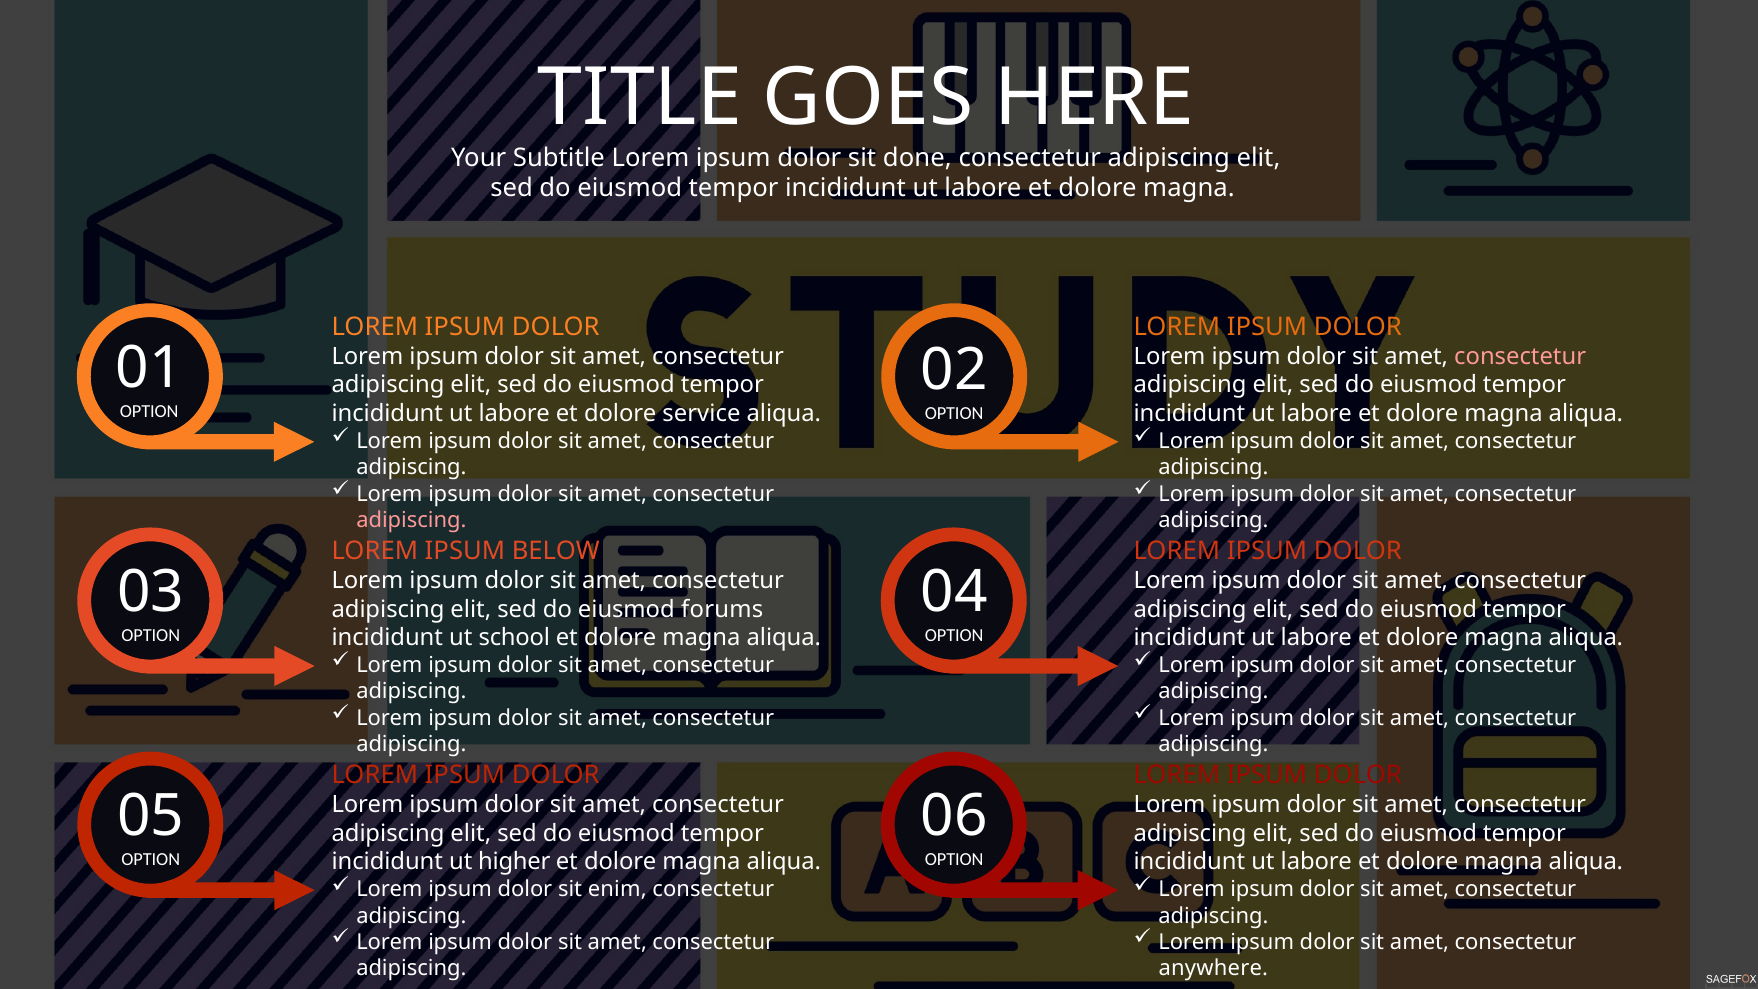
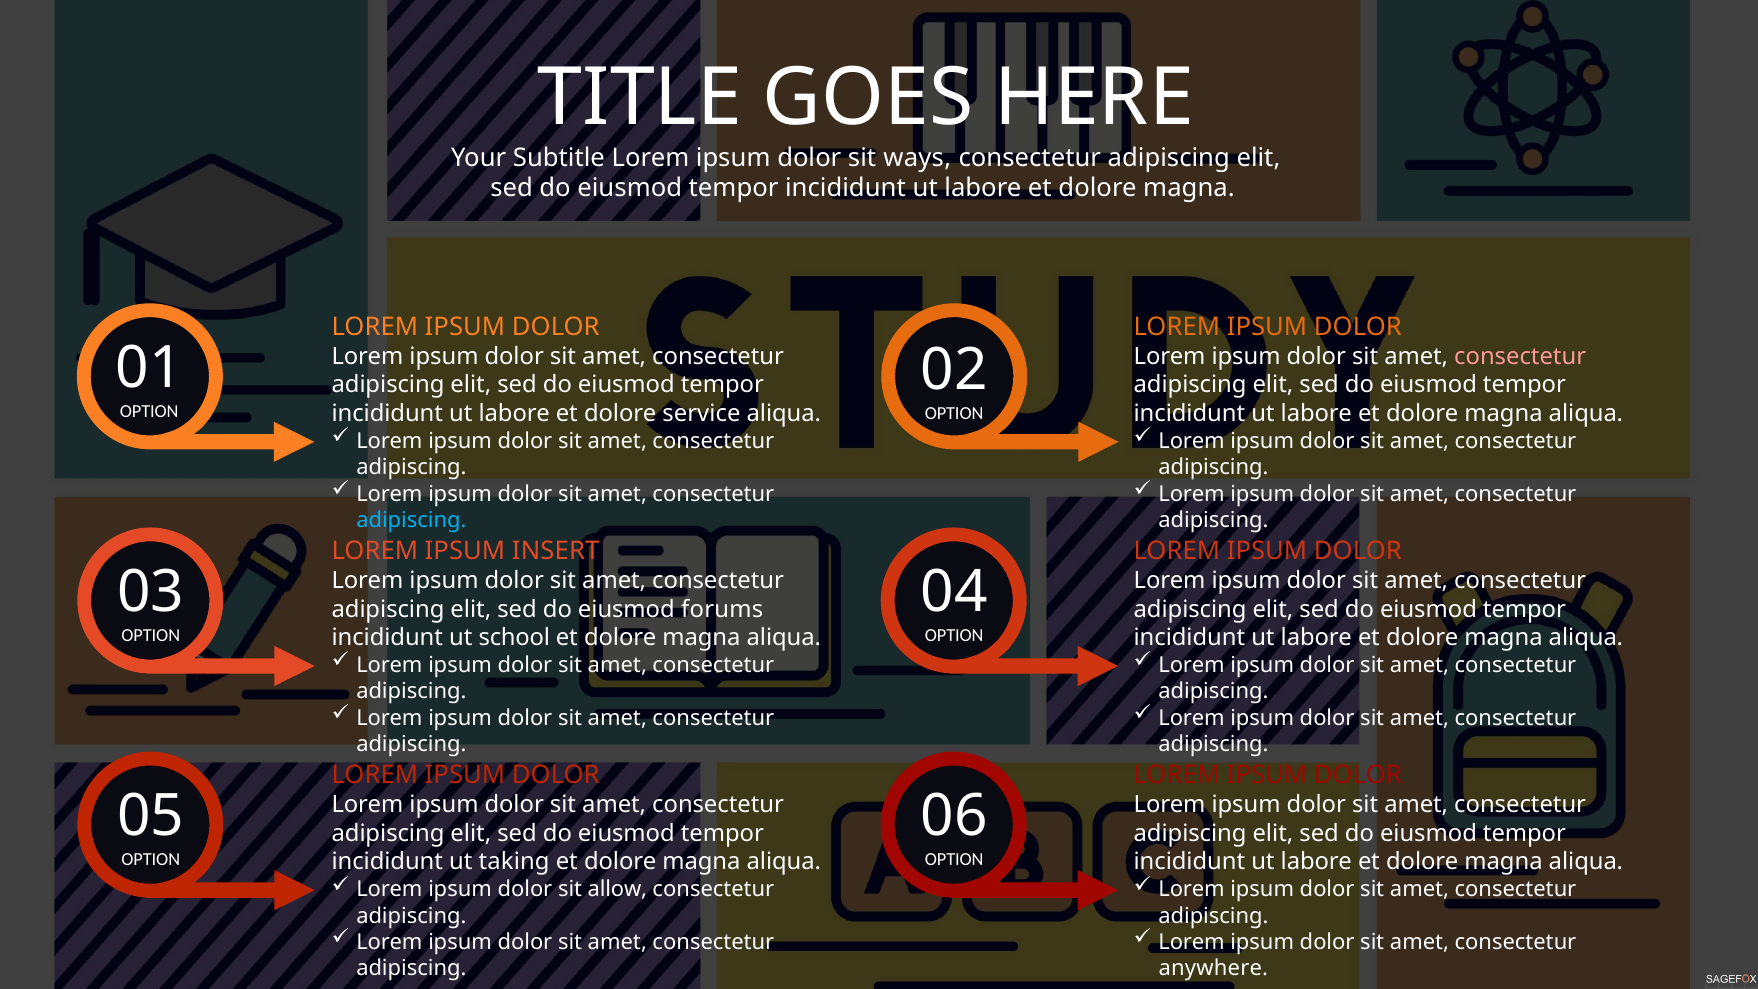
done: done -> ways (917, 158)
adipiscing colour: pink -> light blue (411, 520)
BELOW: BELOW -> INSERT (556, 551)
higher: higher -> taking (514, 862)
enim: enim -> allow (617, 889)
